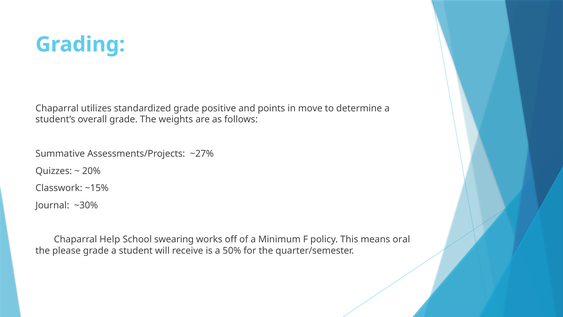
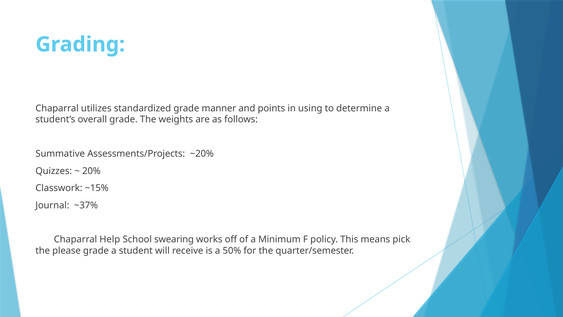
positive: positive -> manner (219, 108)
move: move -> using (310, 108)
~27%: ~27% -> ~20% (202, 154)
~30%: ~30% -> ~37% (86, 205)
oral: oral -> pick (401, 239)
